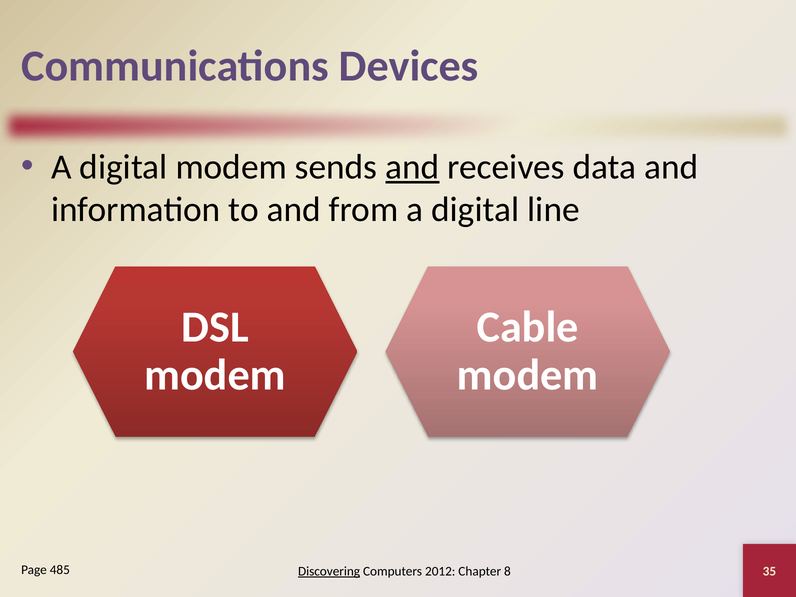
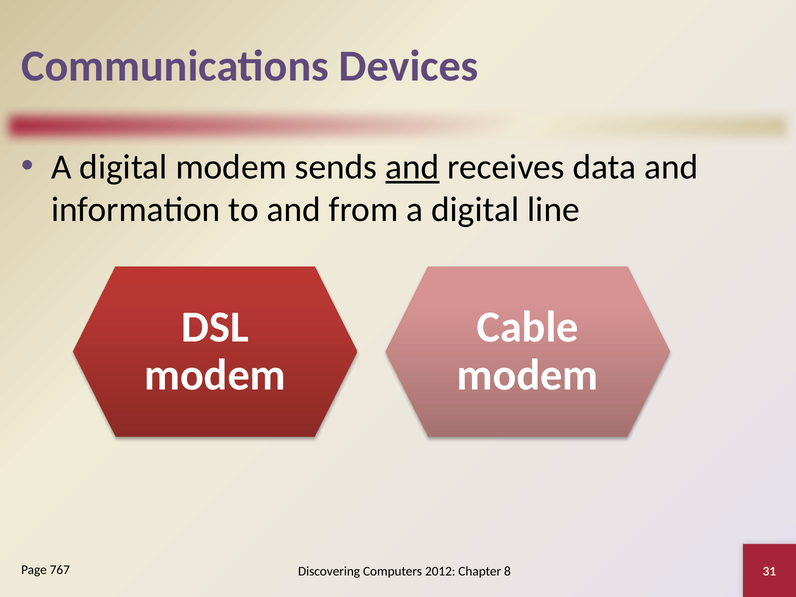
485: 485 -> 767 (60, 570)
Discovering underline: present -> none (329, 571)
35: 35 -> 31 (769, 571)
